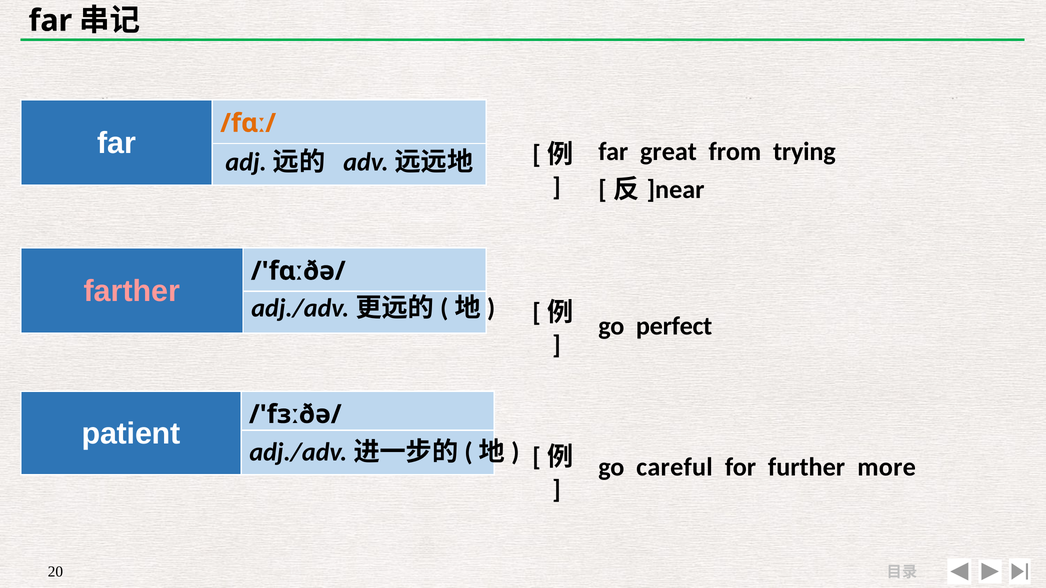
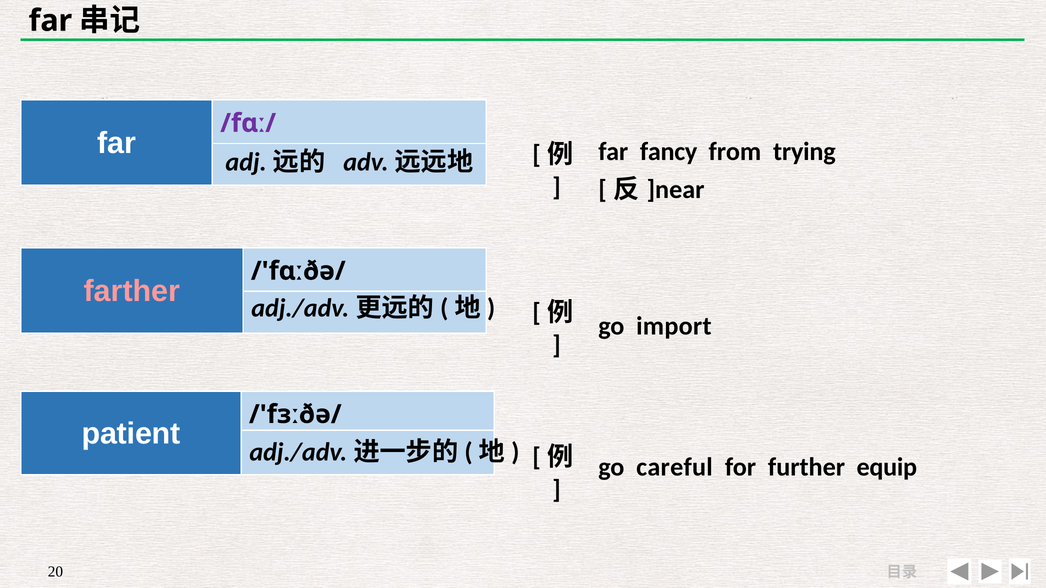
/fɑː/ colour: orange -> purple (248, 123)
great: great -> fancy (669, 152)
perfect: perfect -> import (674, 326)
more: more -> equip (887, 468)
